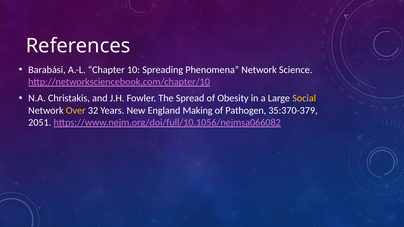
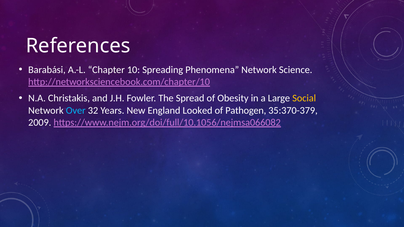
Over colour: yellow -> light blue (76, 111)
Making: Making -> Looked (198, 111)
2051: 2051 -> 2009 (40, 123)
